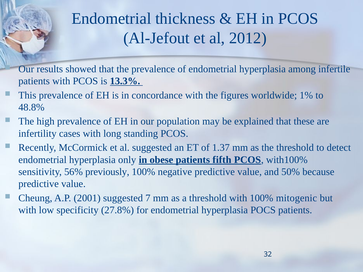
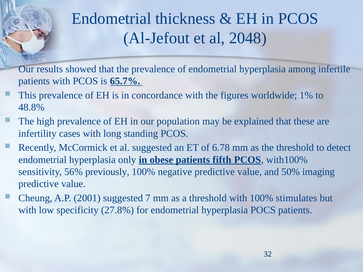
2012: 2012 -> 2048 (248, 38)
13.3%: 13.3% -> 65.7% (125, 81)
1.37: 1.37 -> 6.78 (221, 148)
because: because -> imaging (318, 172)
mitogenic: mitogenic -> stimulates (297, 198)
